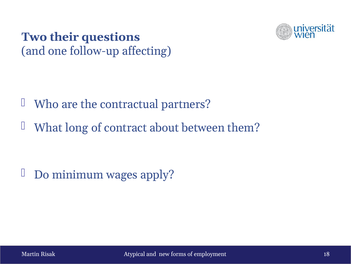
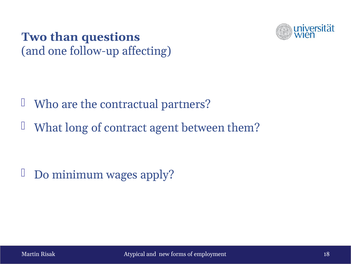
their: their -> than (64, 37)
about: about -> agent (164, 127)
